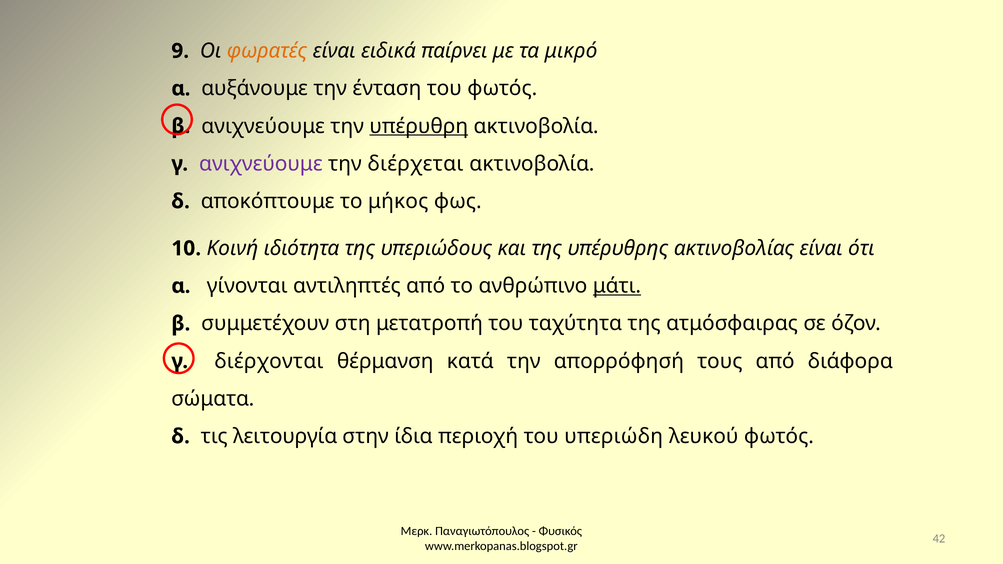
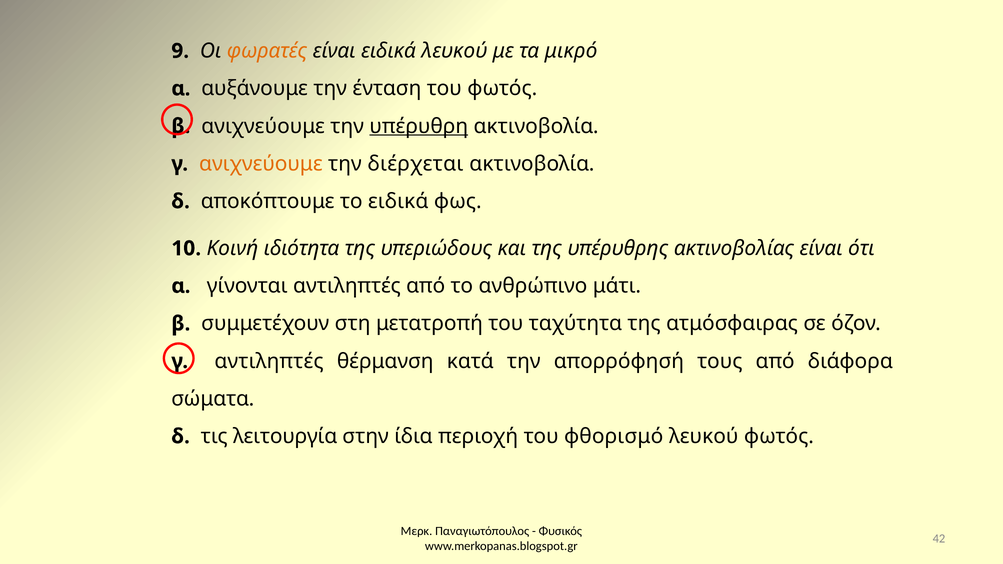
ειδικά παίρνει: παίρνει -> λευκού (454, 51)
ανιχνεύουμε colour: purple -> orange (261, 164)
το μήκος: μήκος -> ειδικά (398, 201)
μάτι underline: present -> none (617, 286)
γ διέρχονται: διέρχονται -> αντιληπτές (269, 361)
υπεριώδη: υπεριώδη -> φθορισμό (614, 437)
